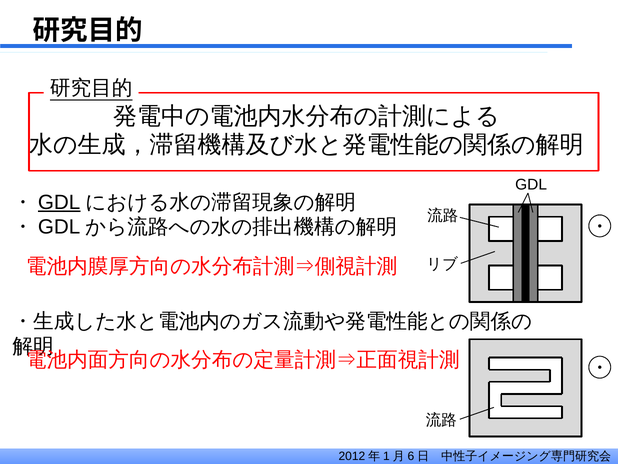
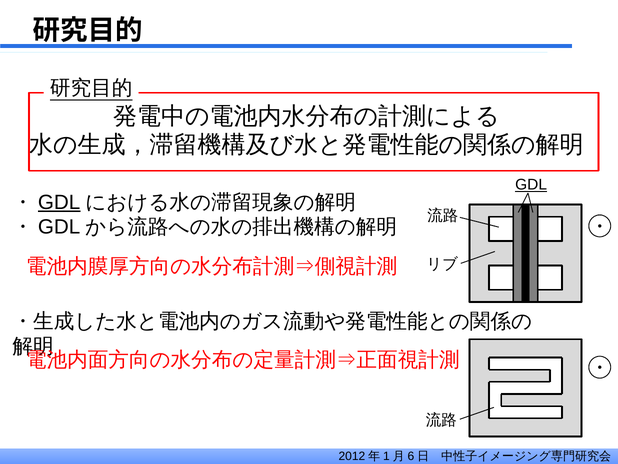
GDL underline: none -> present (531, 185)
